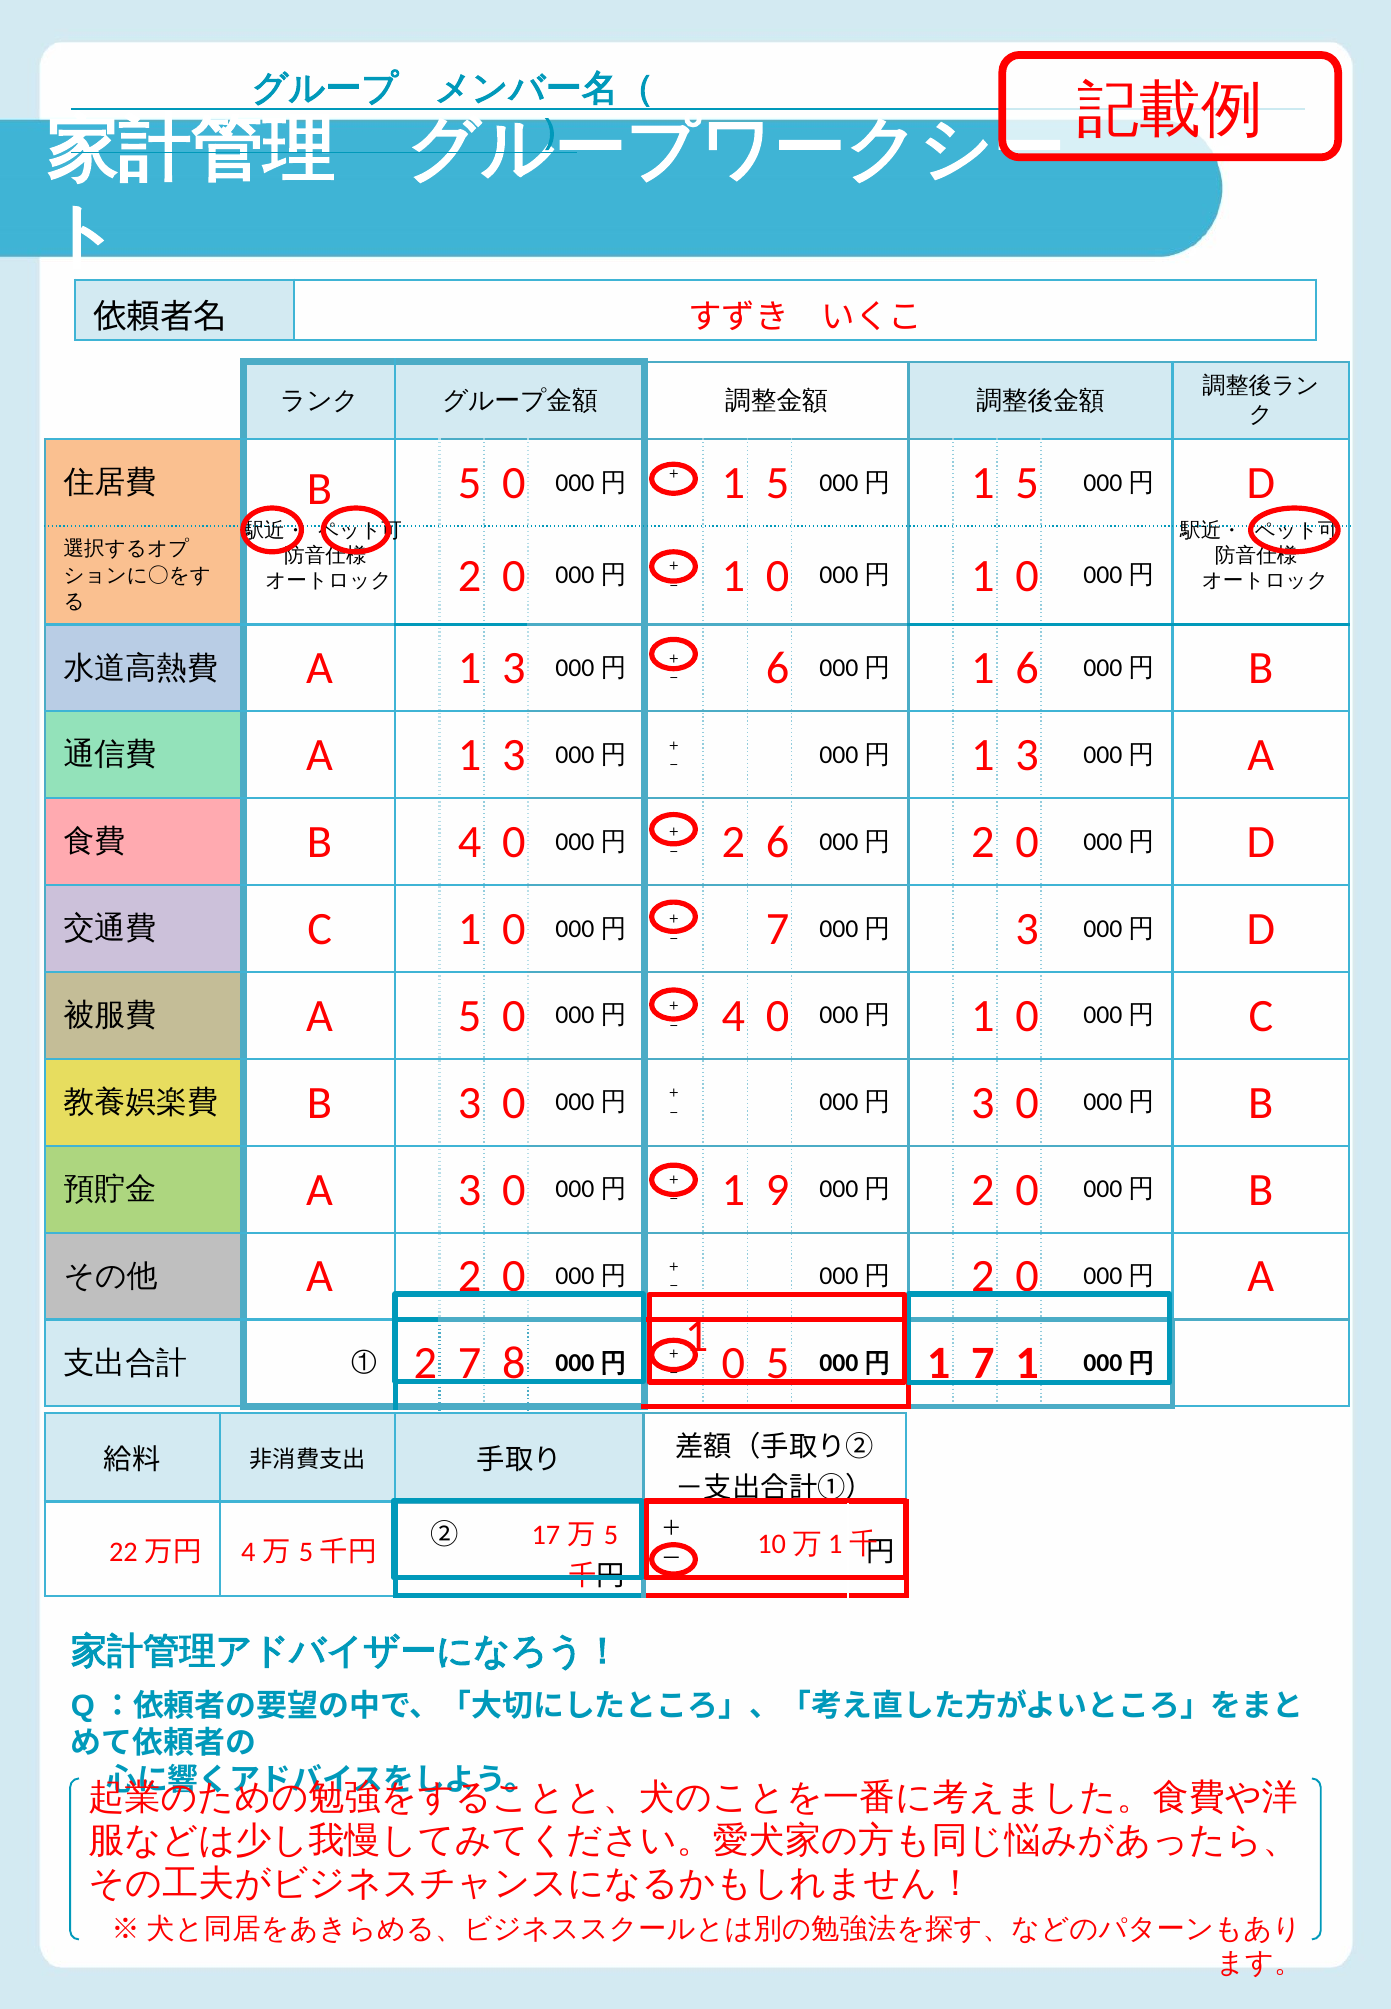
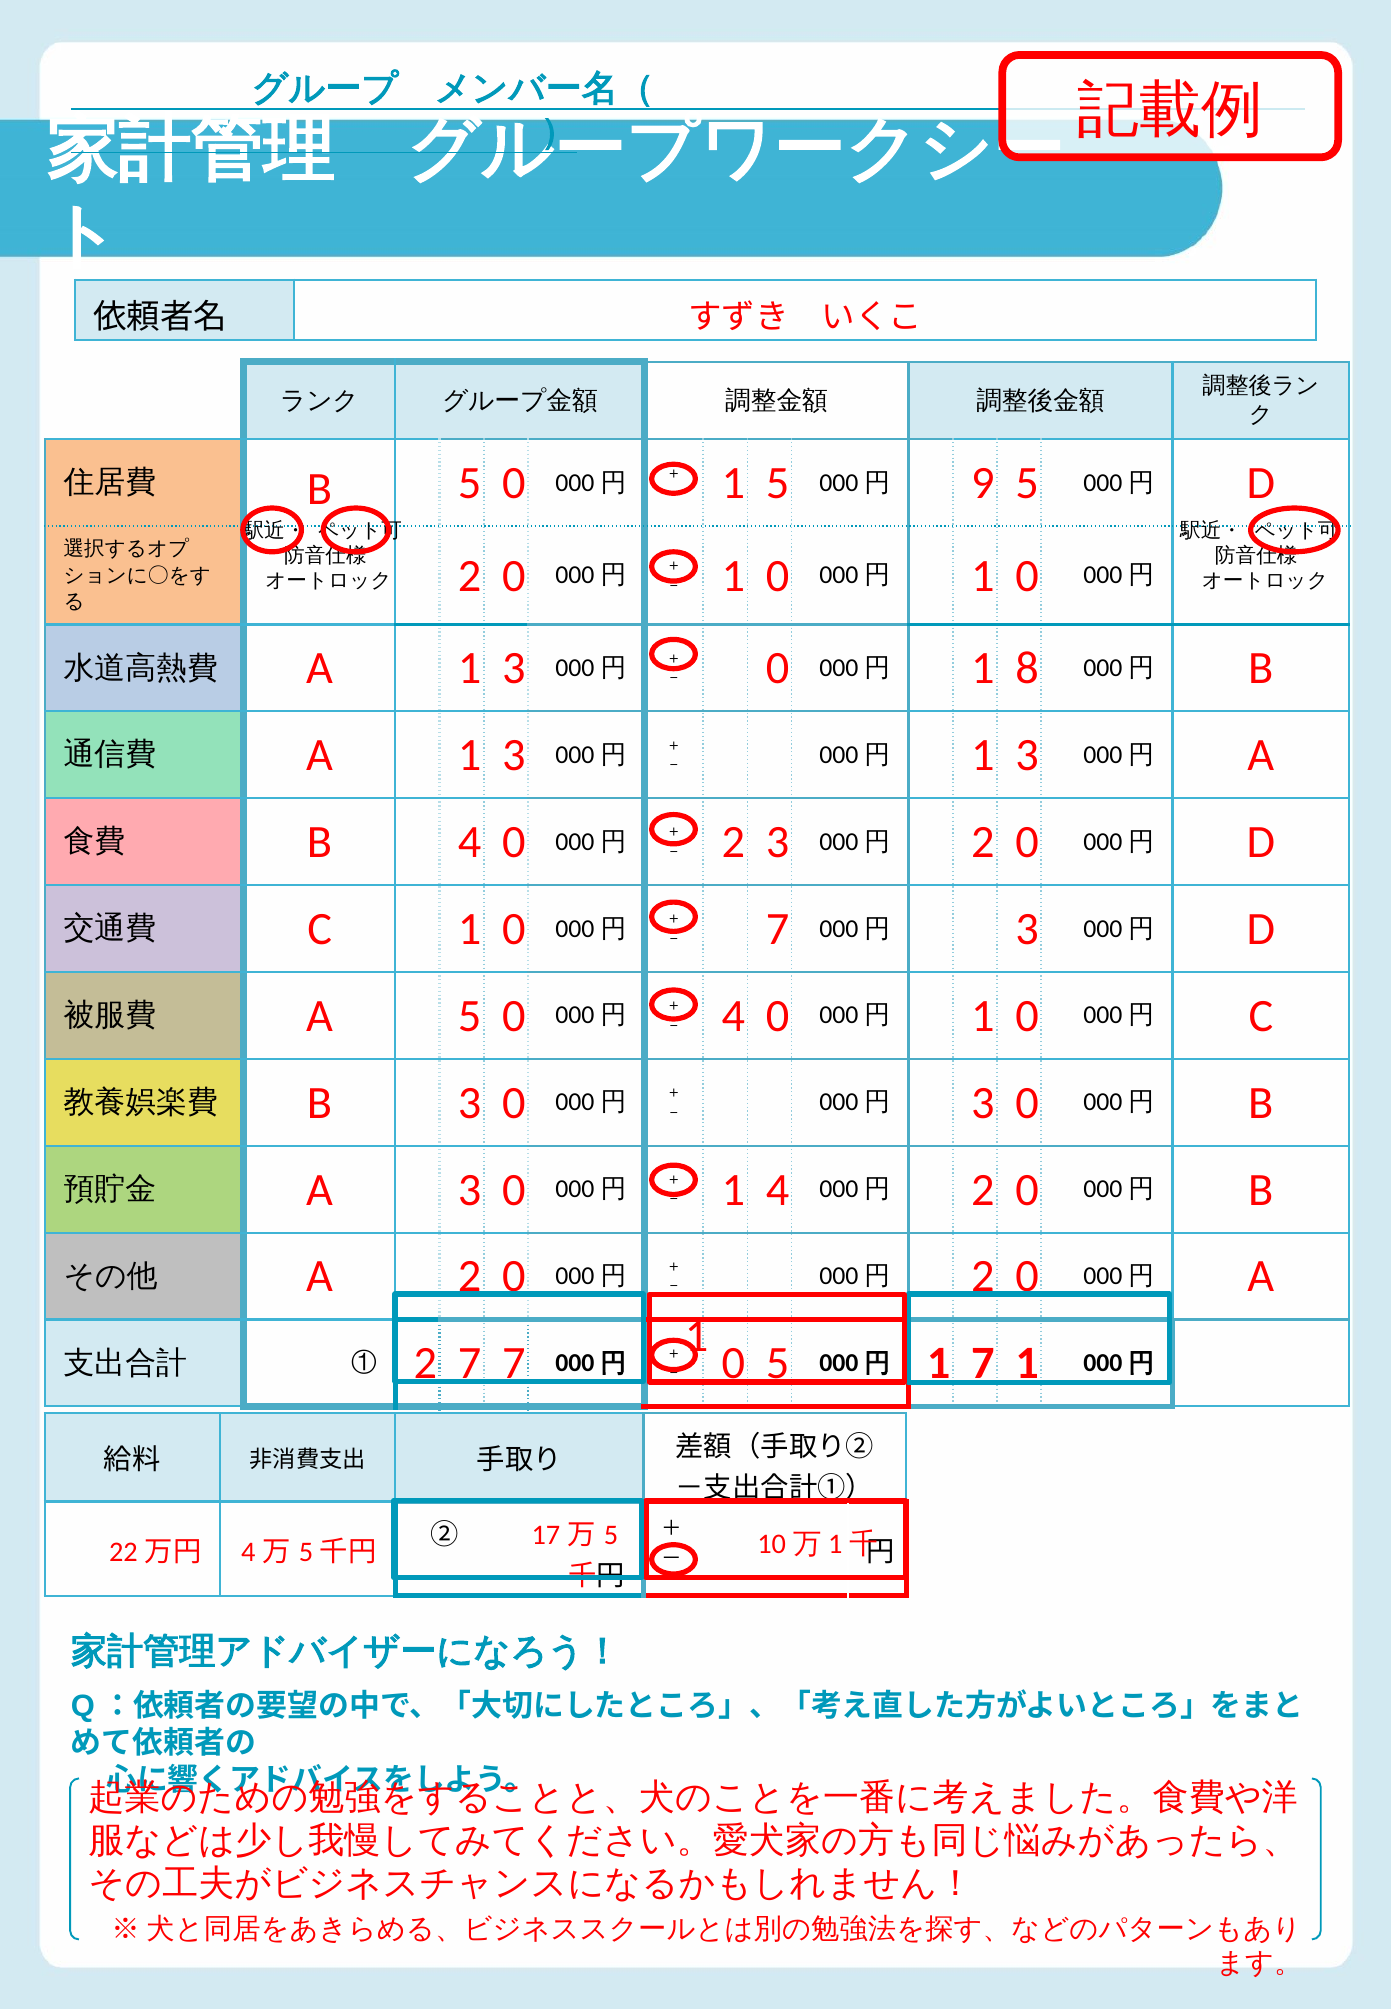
1: 1 -> 9 (983, 483)
6: 6 -> 0 (778, 669)
1 6: 6 -> 8 (1027, 669)
2 6: 6 -> 3 (778, 842)
1 9: 9 -> 4 (778, 1190)
7 8: 8 -> 7 (514, 1364)
